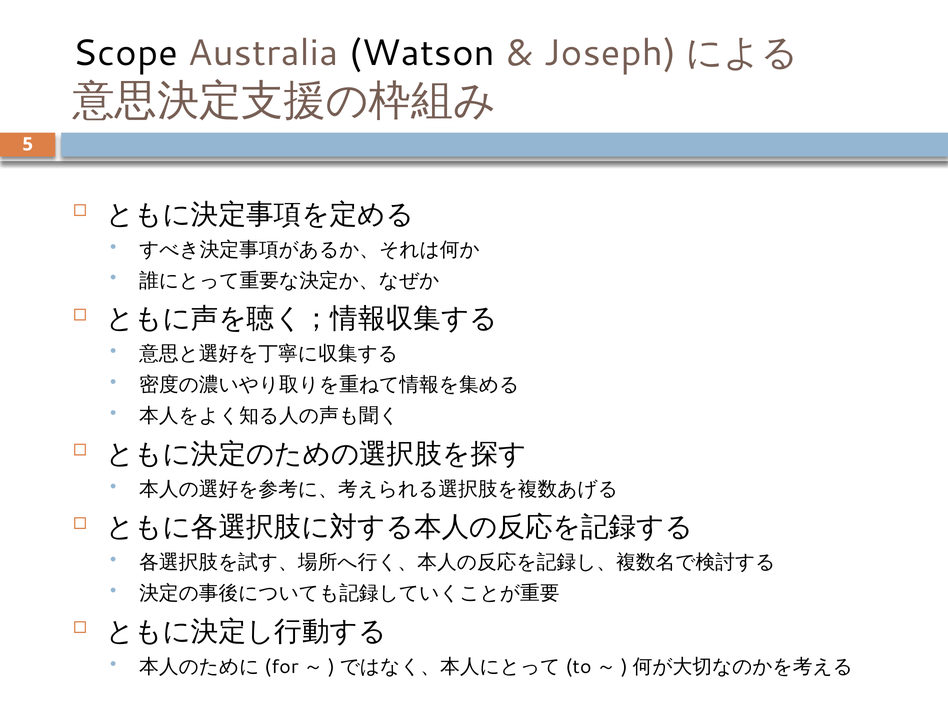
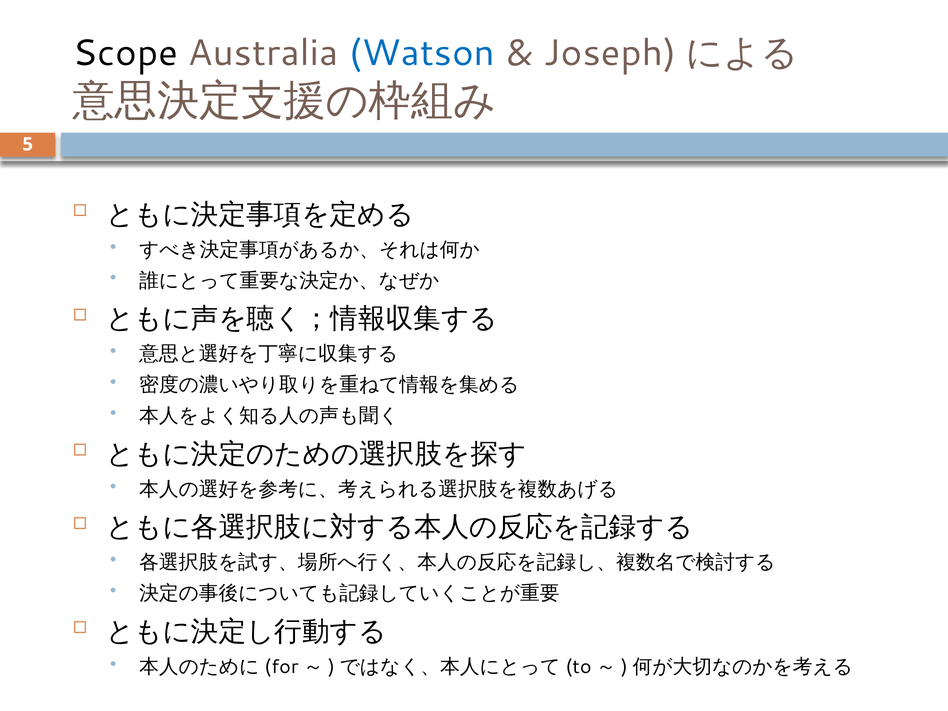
Watson colour: black -> blue (422, 53)
